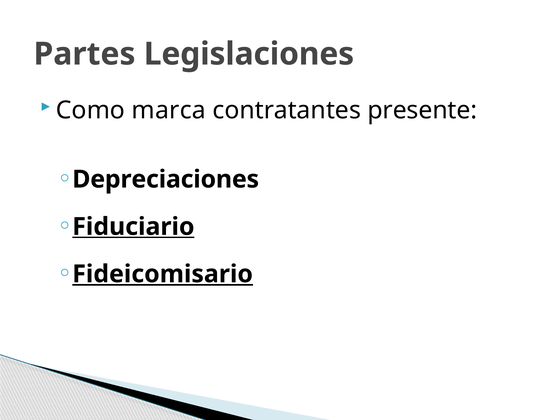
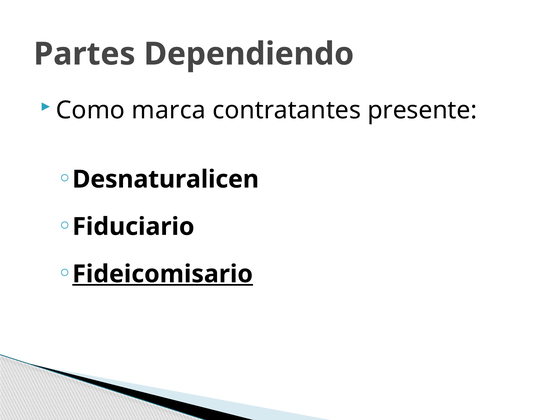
Legislaciones: Legislaciones -> Dependiendo (249, 54)
Depreciaciones: Depreciaciones -> Desnaturalicen (166, 179)
Fiduciario underline: present -> none (133, 227)
